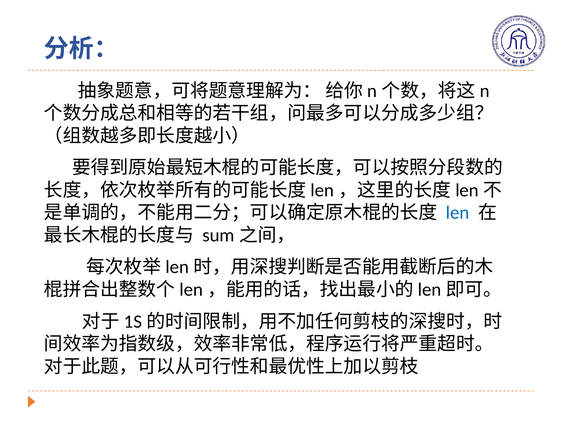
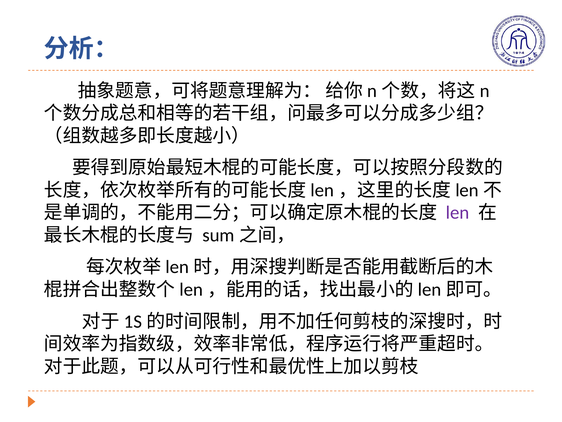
len colour: blue -> purple (458, 212)
